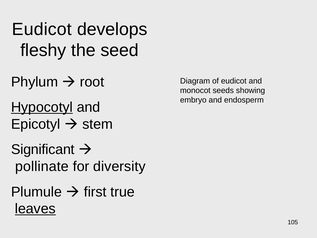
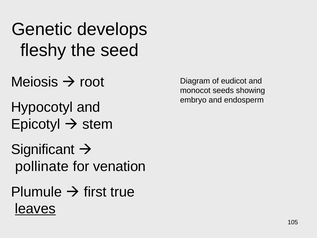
Eudicot: Eudicot -> Genetic (42, 29)
Phylum: Phylum -> Meiosis (35, 82)
Hypocotyl underline: present -> none (42, 107)
diversity: diversity -> venation (120, 166)
